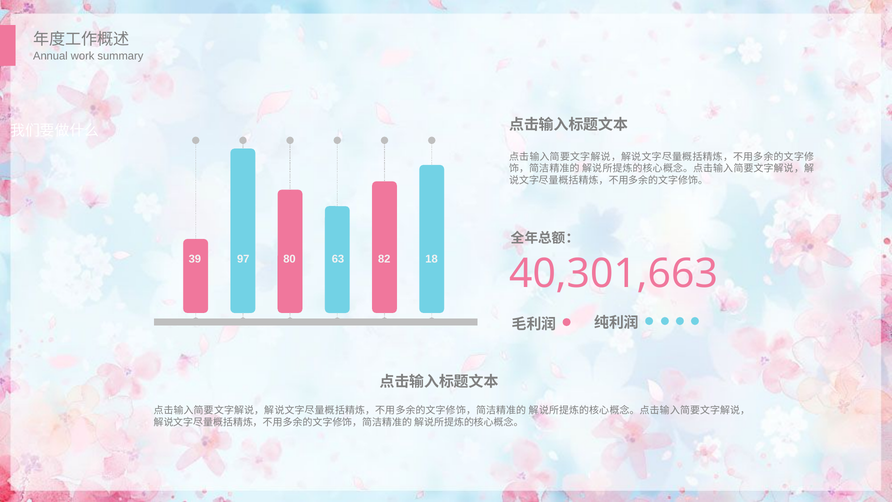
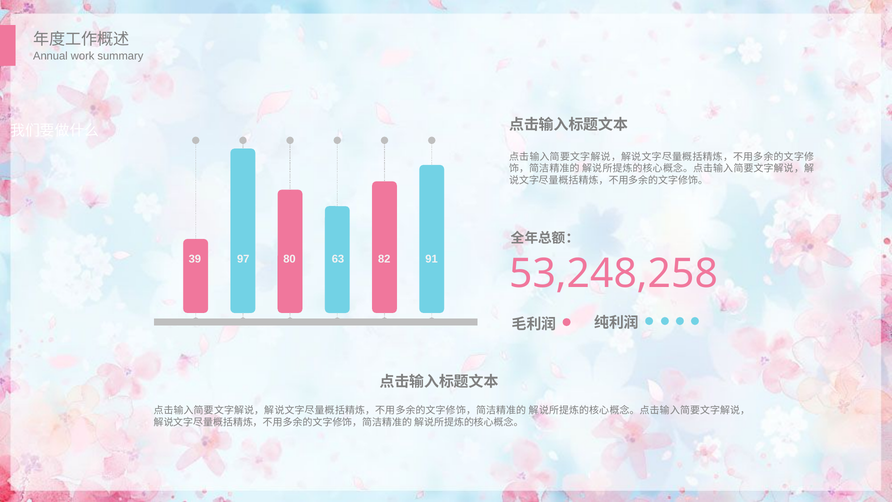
18: 18 -> 91 (432, 259)
40,301,663: 40,301,663 -> 53,248,258 (614, 274)
